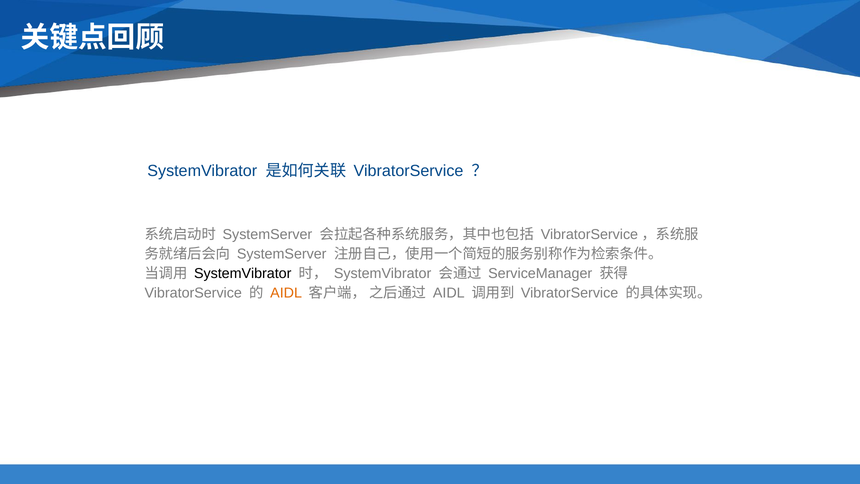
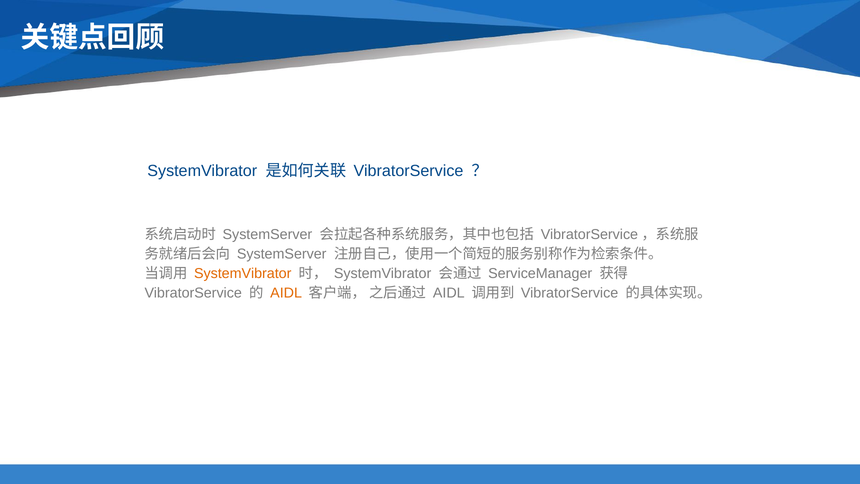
SystemVibrator colour: black -> orange (243, 273)
